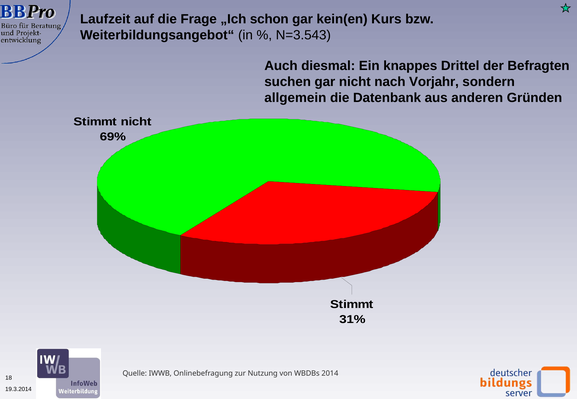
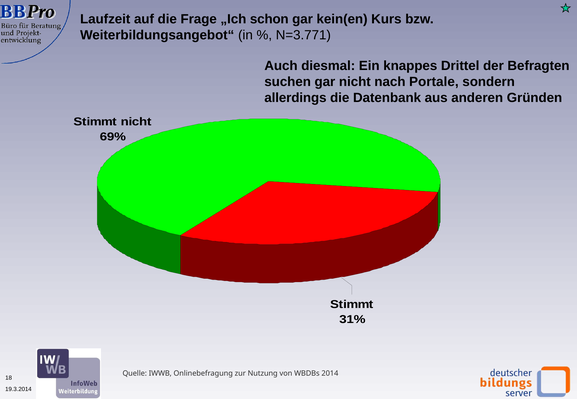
N=3.543: N=3.543 -> N=3.771 (303, 35)
Vorjahr: Vorjahr -> Portale (434, 82)
allgemein: allgemein -> allerdings (295, 98)
